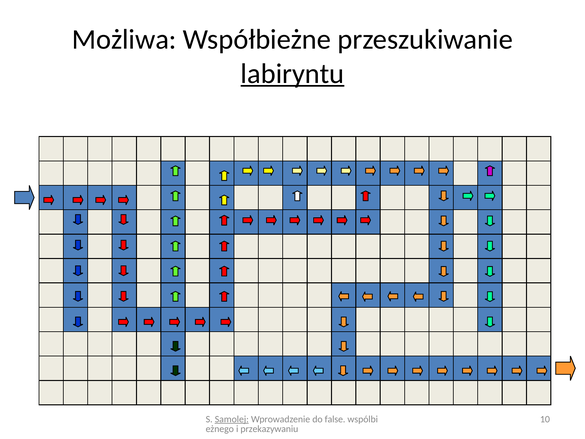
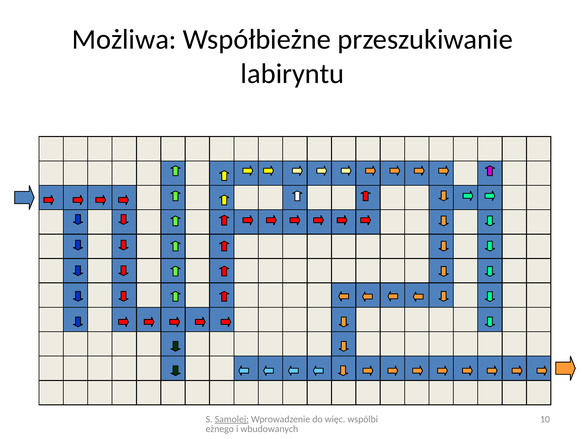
labiryntu underline: present -> none (292, 74)
false: false -> więc (335, 419)
przekazywaniu: przekazywaniu -> wbudowanych (269, 429)
